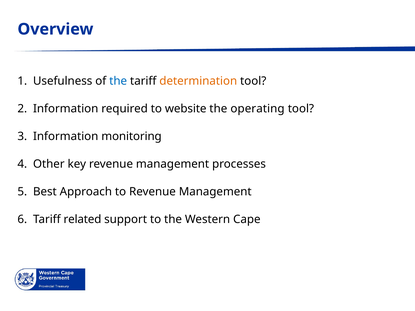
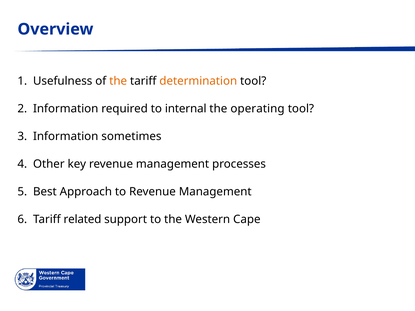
the colour: blue -> orange (118, 81)
website: website -> internal (186, 109)
monitoring: monitoring -> sometimes (131, 136)
